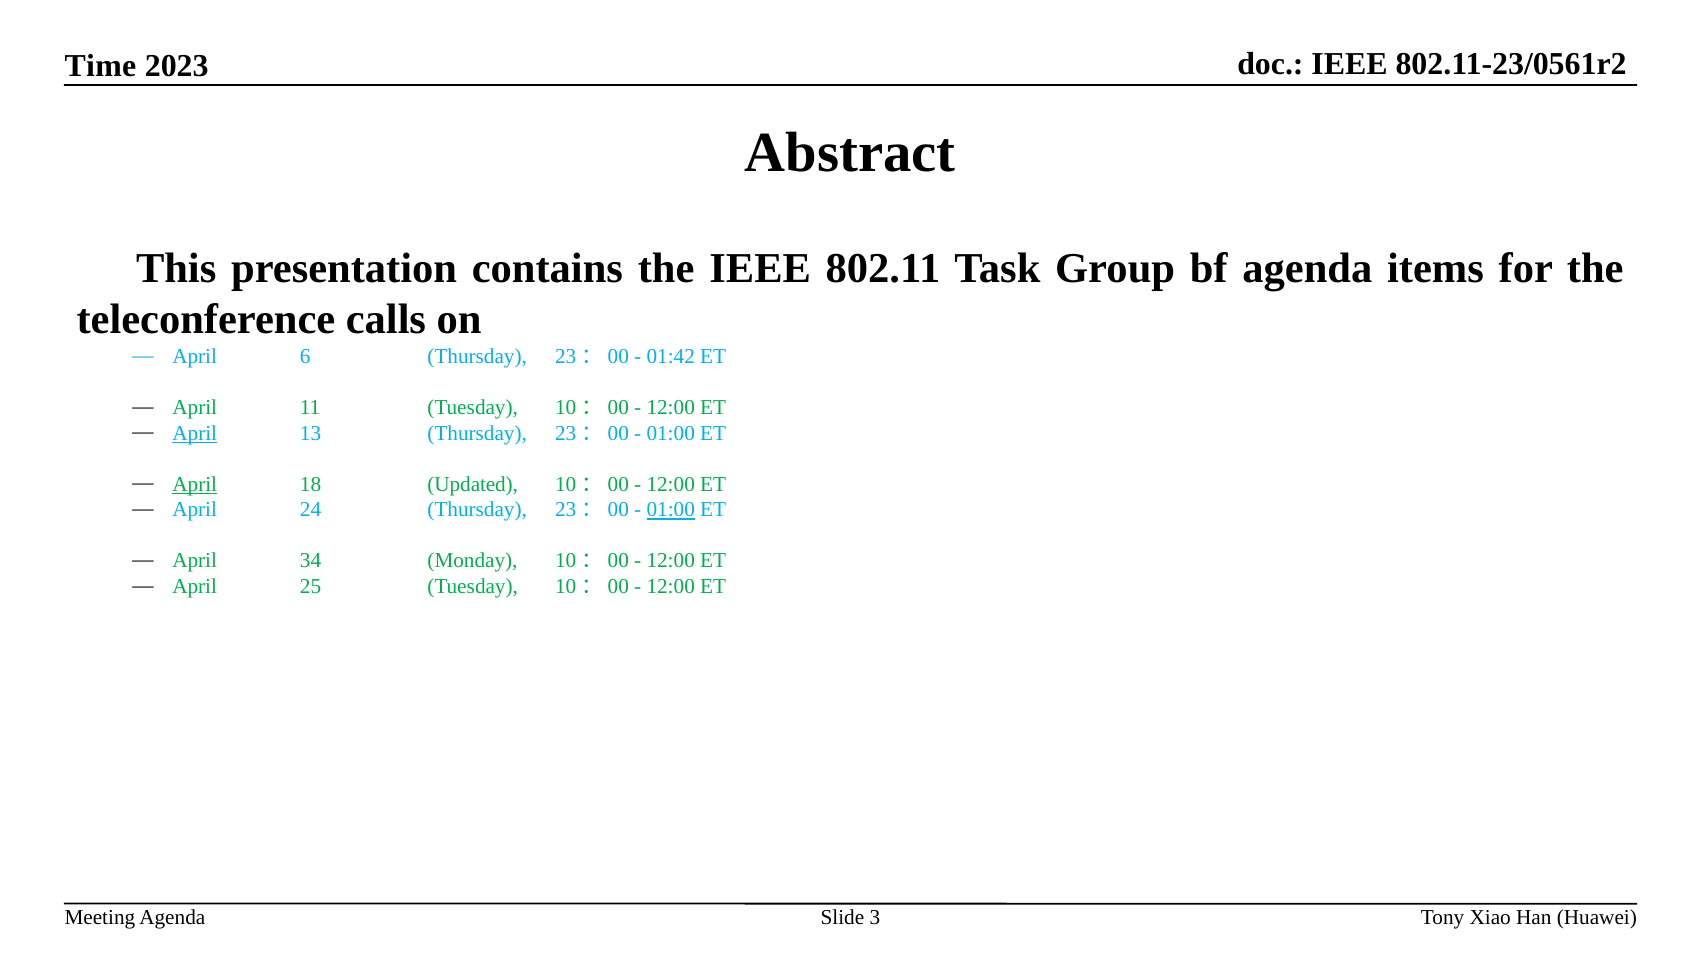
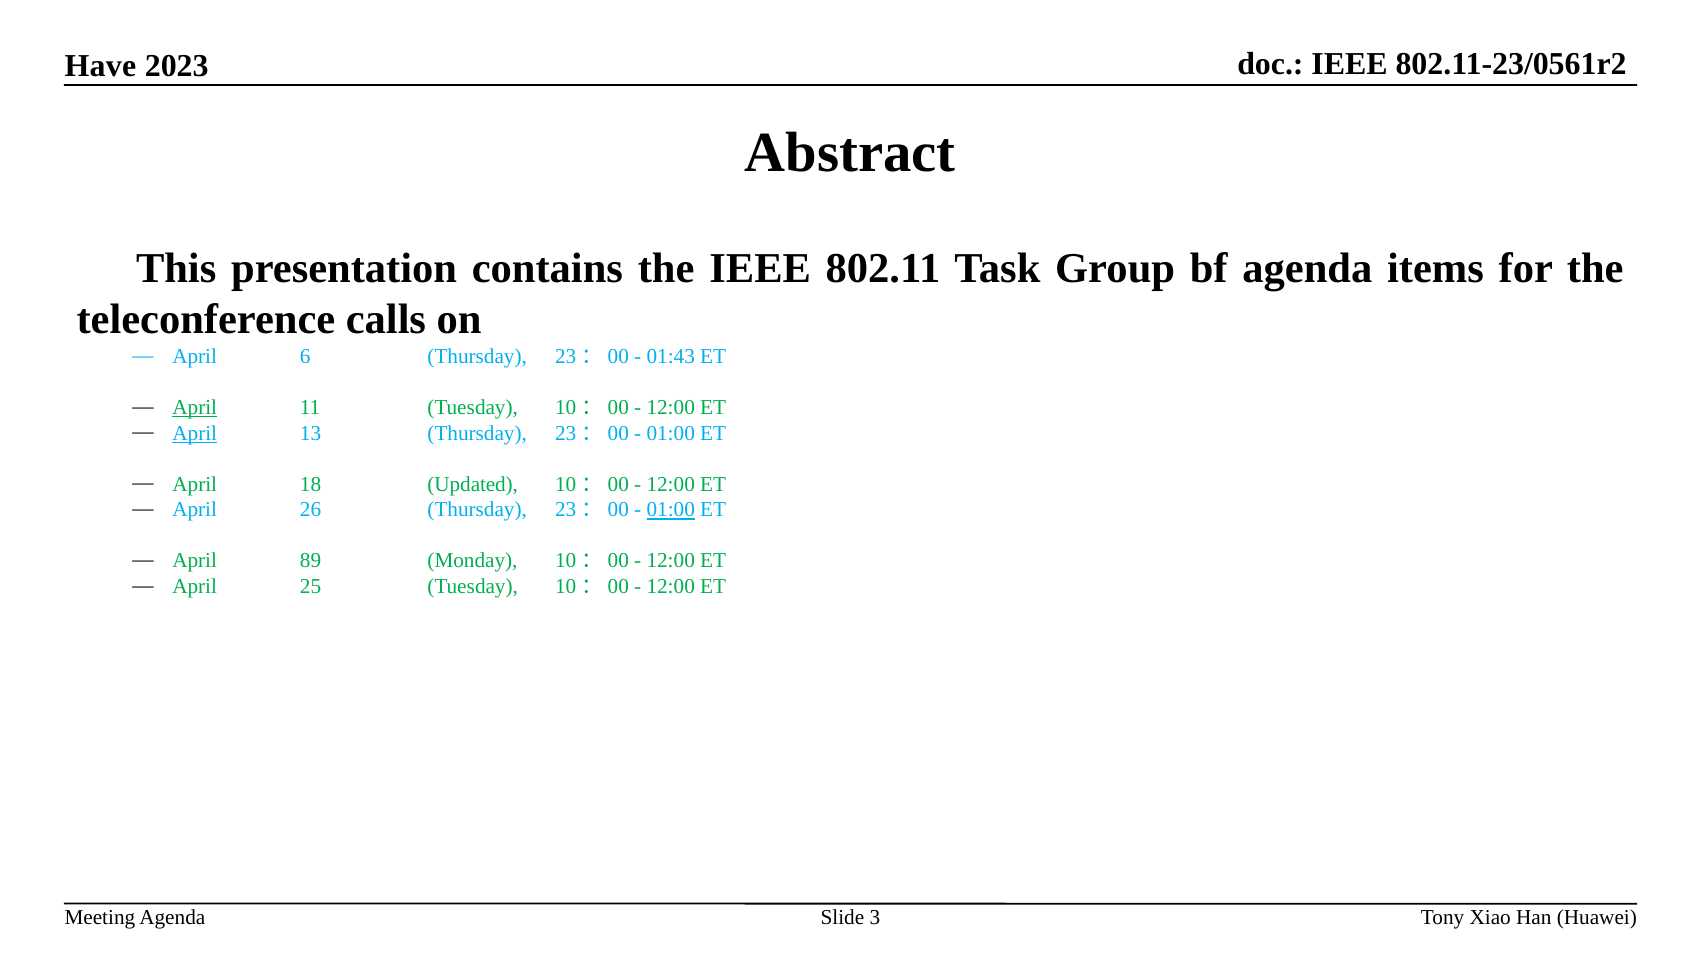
Time: Time -> Have (100, 66)
01:42: 01:42 -> 01:43 (671, 357)
April underline: none -> present (195, 408)
April underline: present -> none (195, 484)
24: 24 -> 26 (311, 510)
34: 34 -> 89 (311, 561)
